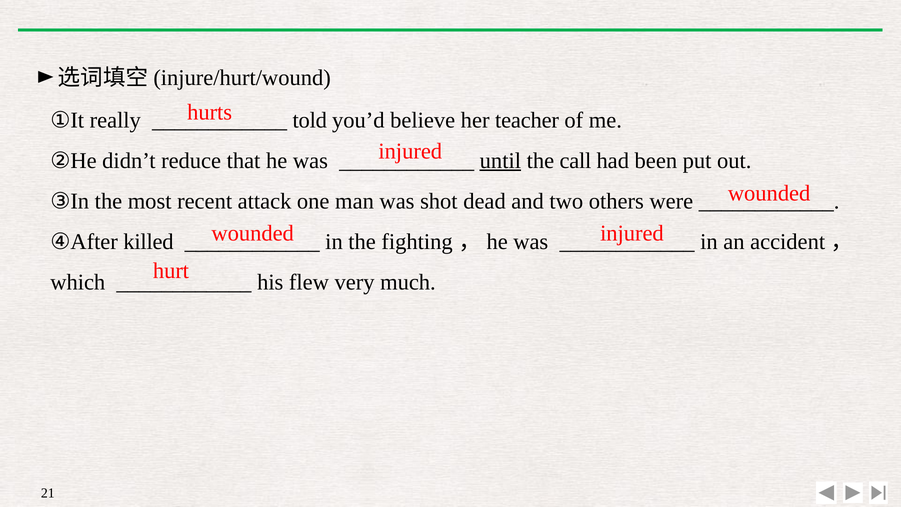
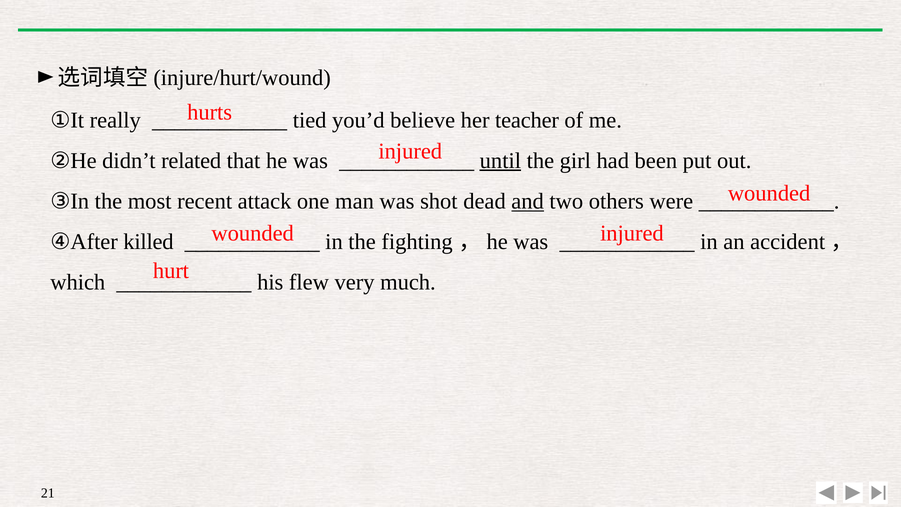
told: told -> tied (310, 120)
reduce: reduce -> related (191, 161)
call: call -> girl (575, 161)
and underline: none -> present (528, 201)
